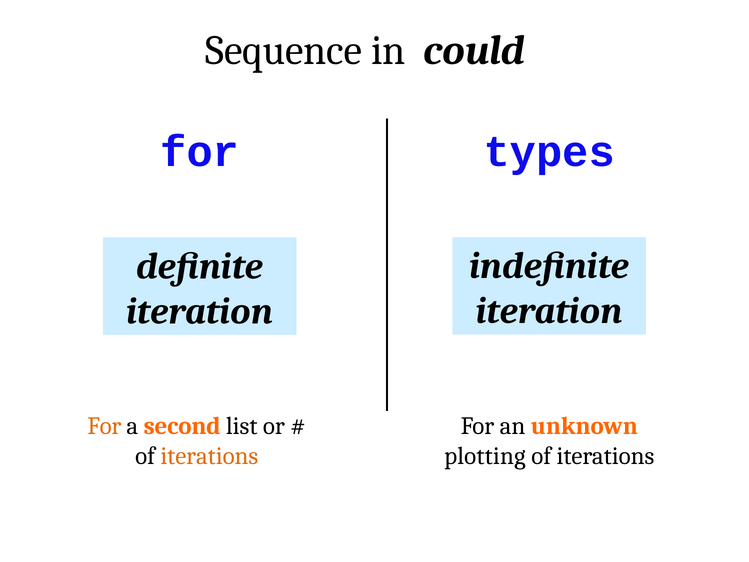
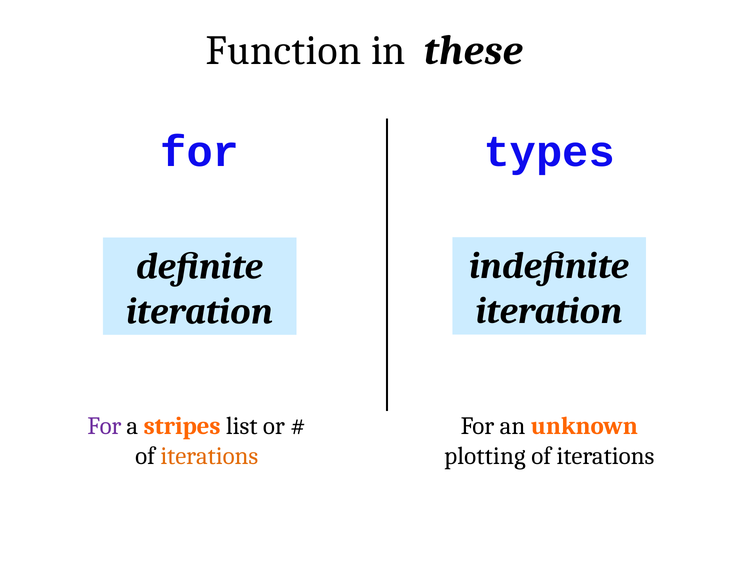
Sequence: Sequence -> Function (283, 50)
could: could -> these (474, 50)
For colour: orange -> purple (104, 426)
second: second -> stripes (182, 426)
